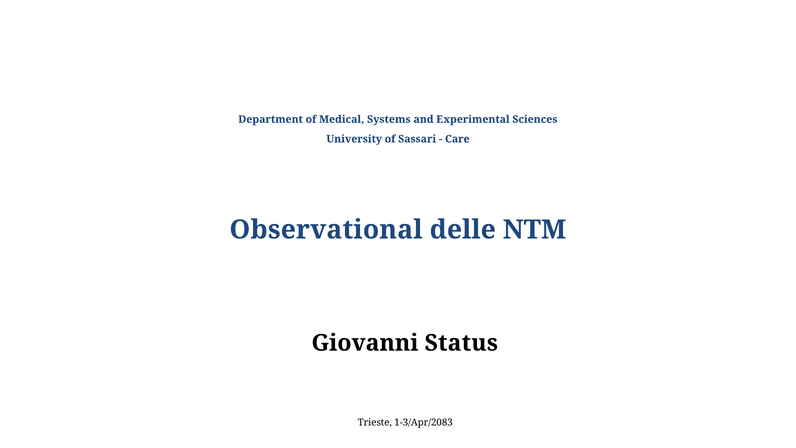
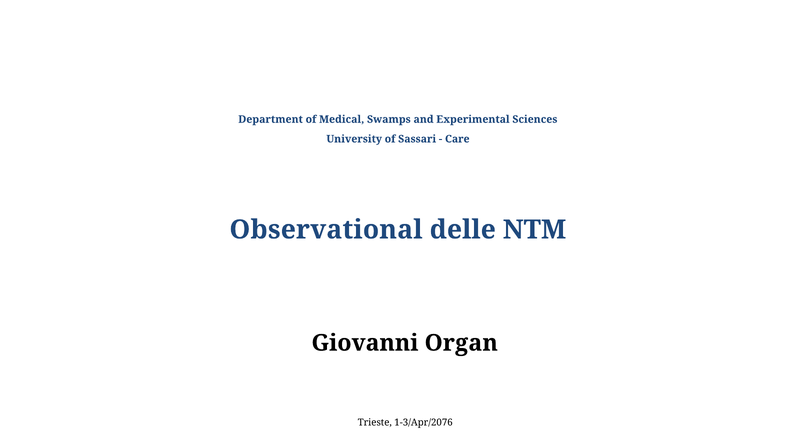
Systems: Systems -> Swamps (389, 119)
Status: Status -> Organ (461, 343)
1-3/Apr/2083: 1-3/Apr/2083 -> 1-3/Apr/2076 (424, 422)
